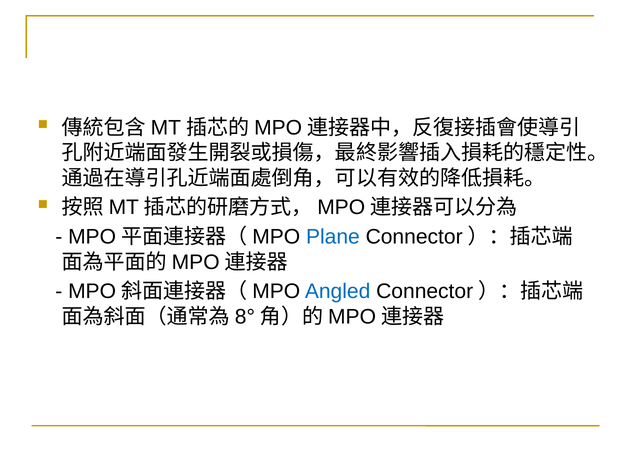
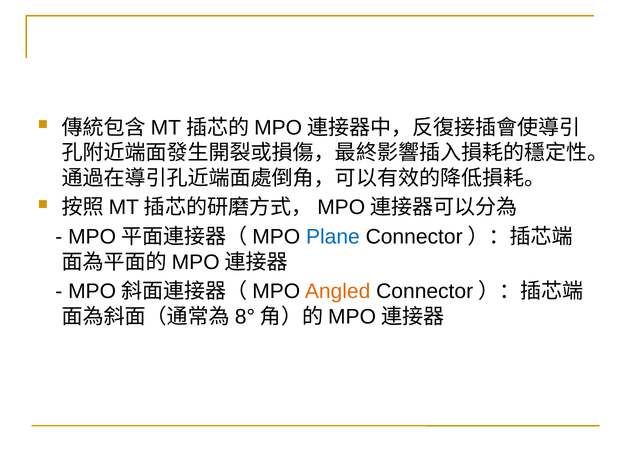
Angled colour: blue -> orange (338, 292)
